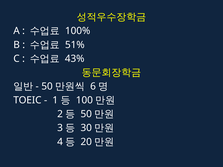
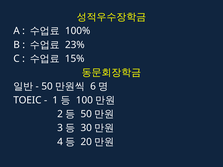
51%: 51% -> 23% (75, 45)
43%: 43% -> 15% (75, 59)
